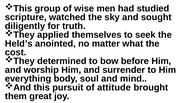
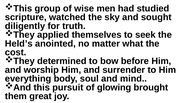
attitude: attitude -> glowing (114, 87)
